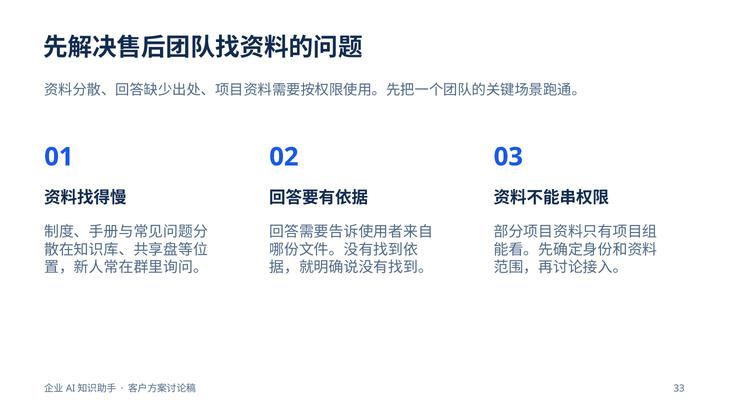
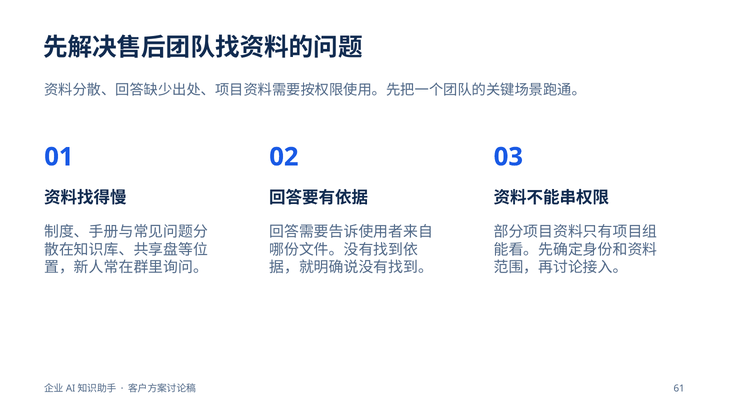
33: 33 -> 61 (679, 389)
